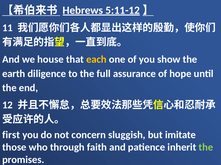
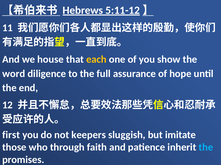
earth: earth -> word (14, 74)
concern: concern -> keepers (89, 135)
the colour: light green -> light blue (206, 148)
